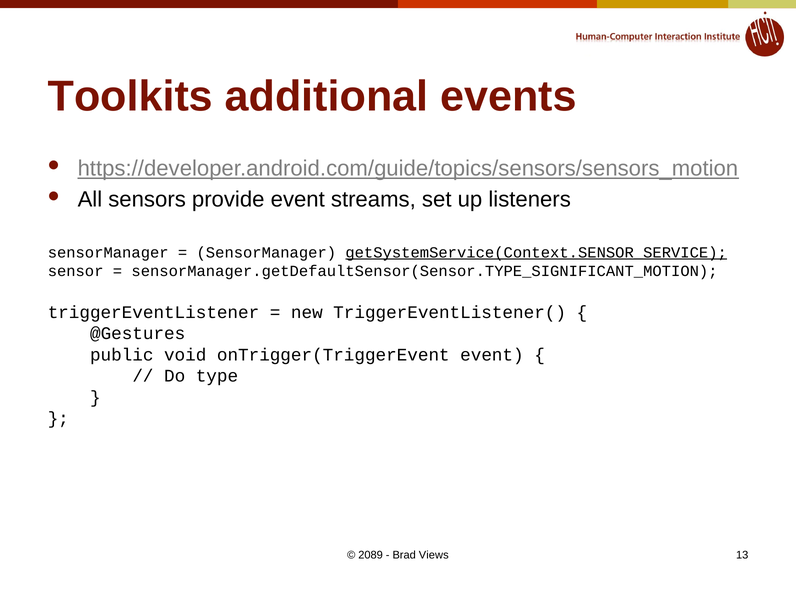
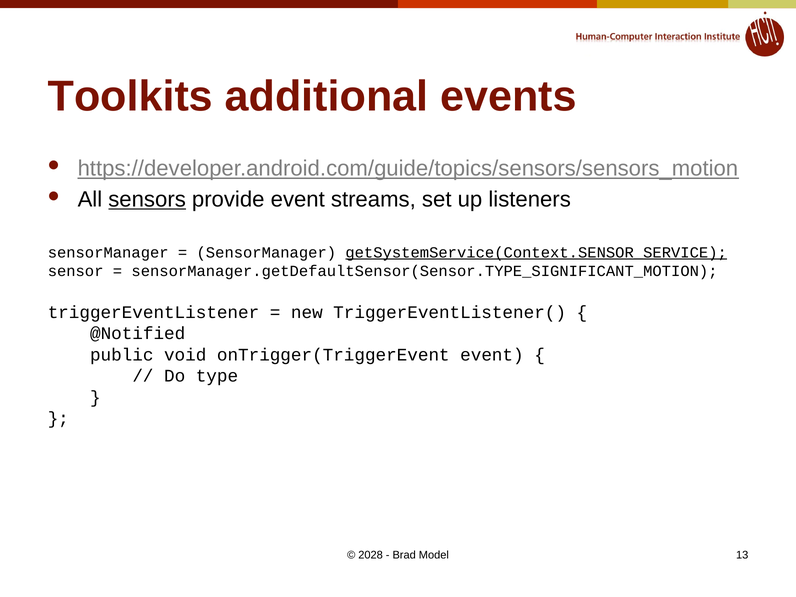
sensors underline: none -> present (147, 199)
@Gestures: @Gestures -> @Notified (138, 334)
2089: 2089 -> 2028 (371, 555)
Views: Views -> Model (434, 555)
